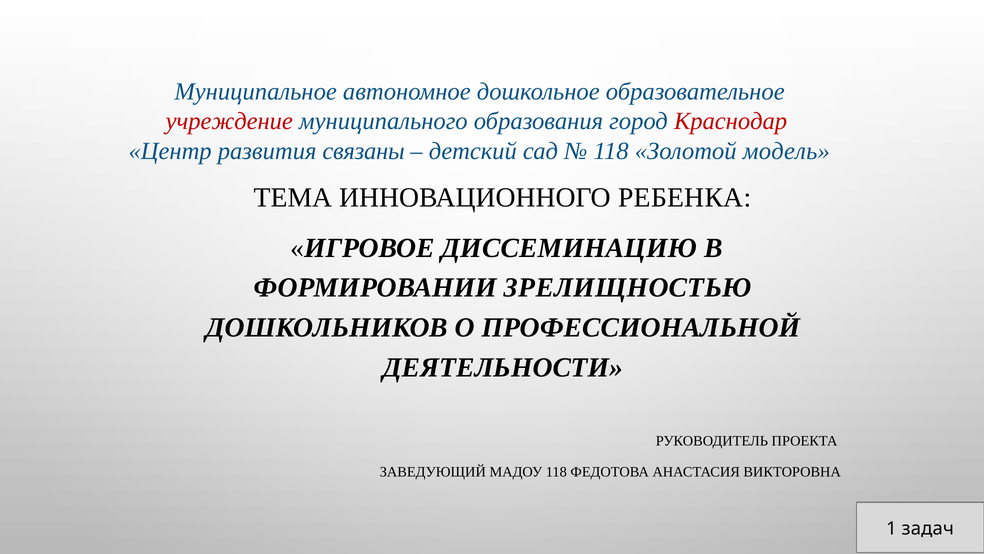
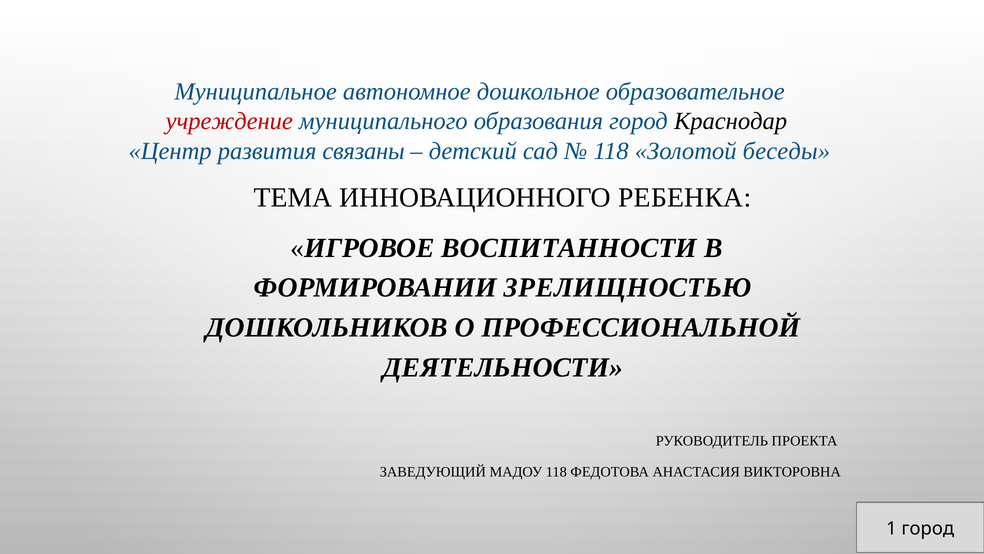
Краснодар colour: red -> black (731, 121)
модель: модель -> беседы (786, 151)
ДИССЕМИНАЦИЮ: ДИССЕМИНАЦИЮ -> ВОСПИТАННОСТИ (569, 248)
1 задач: задач -> город (928, 528)
